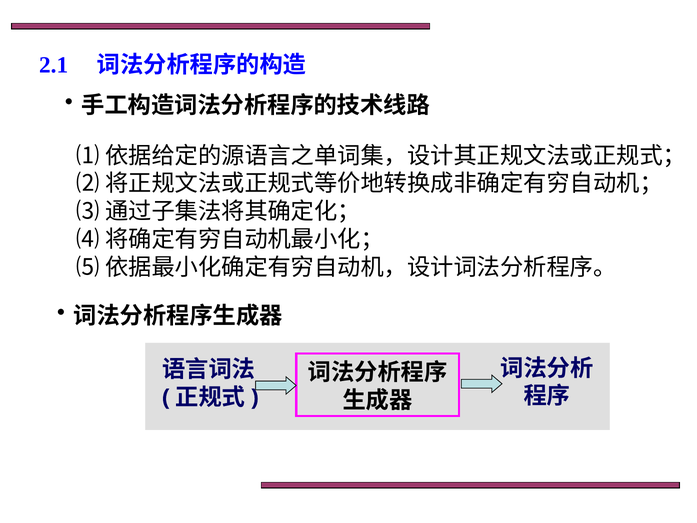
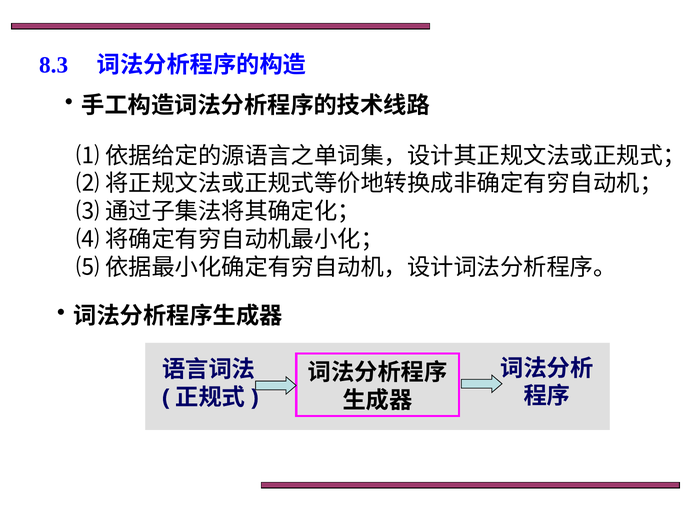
2.1: 2.1 -> 8.3 (54, 65)
